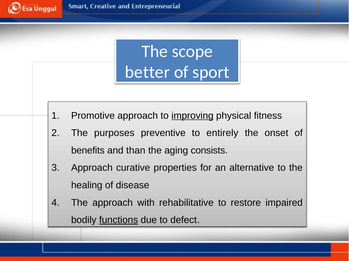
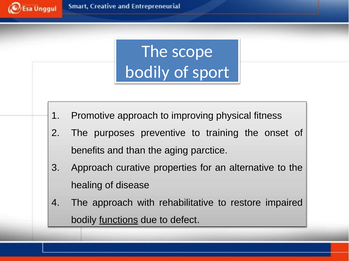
better: better -> bodily (147, 72)
improving underline: present -> none (192, 116)
entirely: entirely -> training (222, 133)
consists: consists -> parctice (209, 151)
